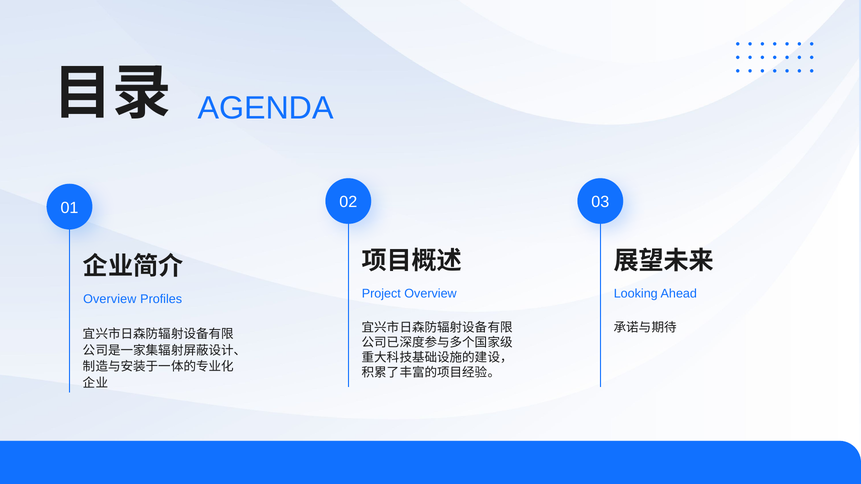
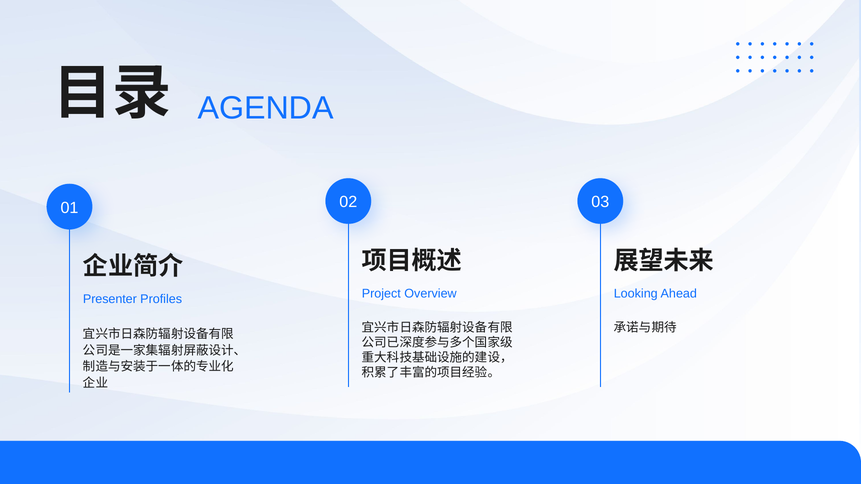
Overview: Overview -> Presenter (110, 299)
